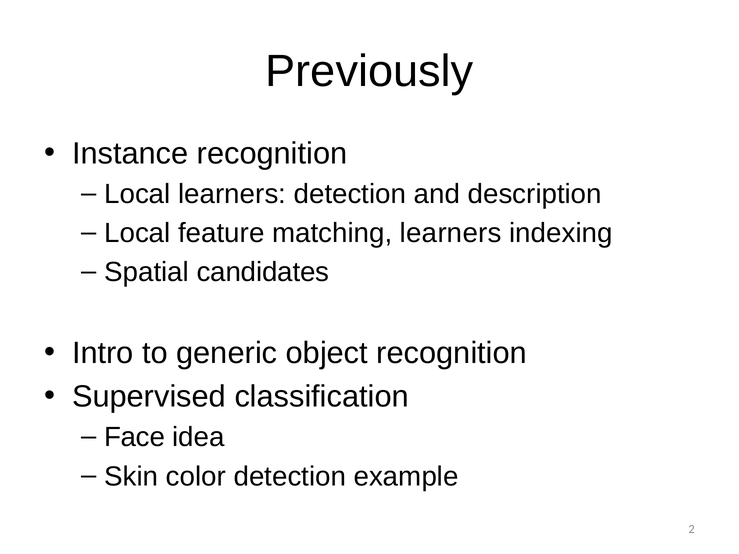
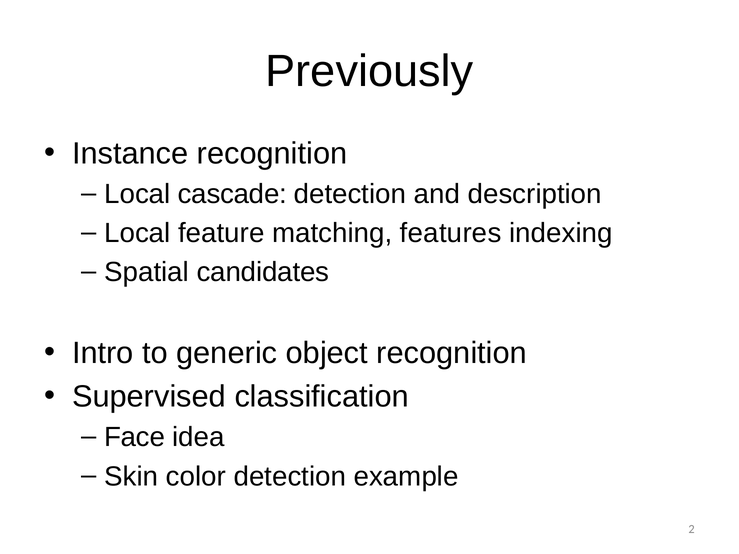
Local learners: learners -> cascade (232, 194)
matching learners: learners -> features (451, 233)
